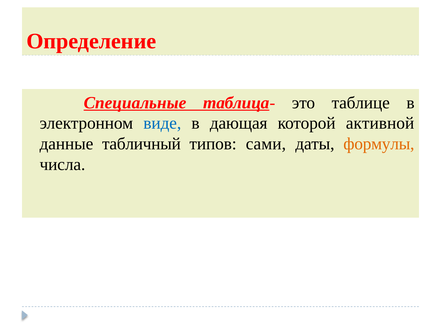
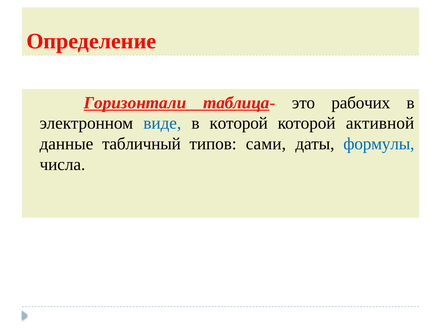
Специальные: Специальные -> Горизонтали (135, 103)
таблице: таблице -> рабочих (361, 103)
в дающая: дающая -> которой (239, 123)
формулы colour: orange -> blue (379, 144)
